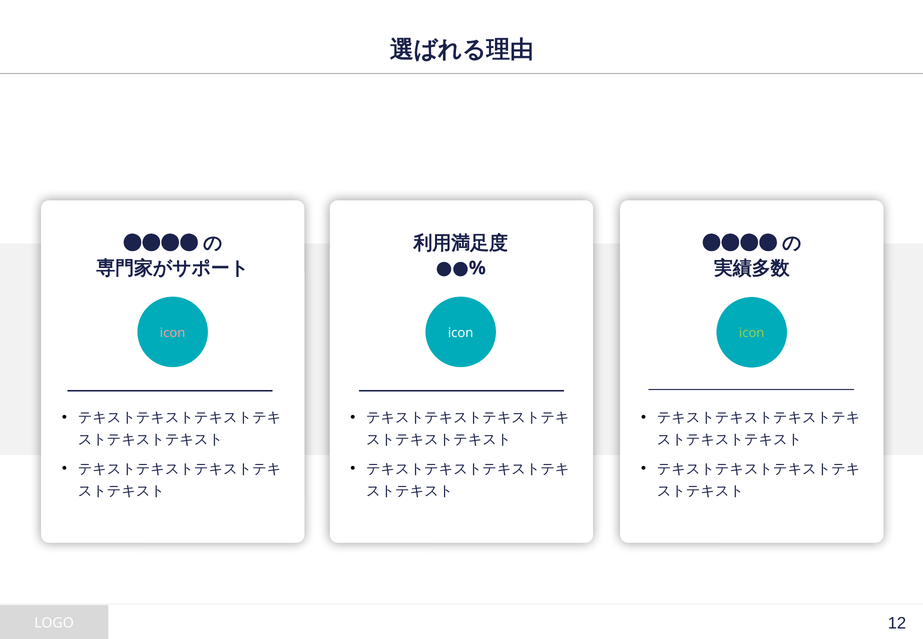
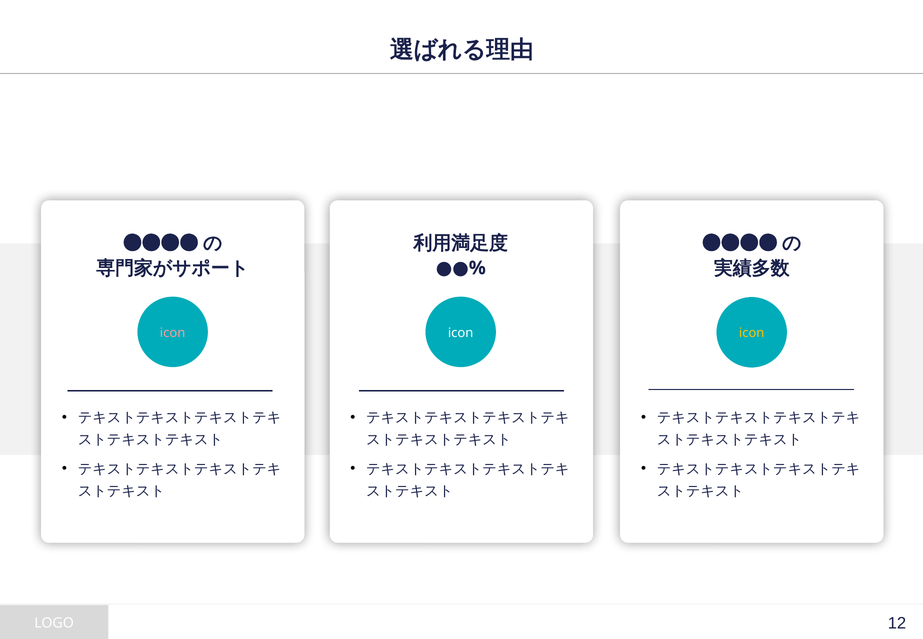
icon colour: light green -> yellow (752, 333)
